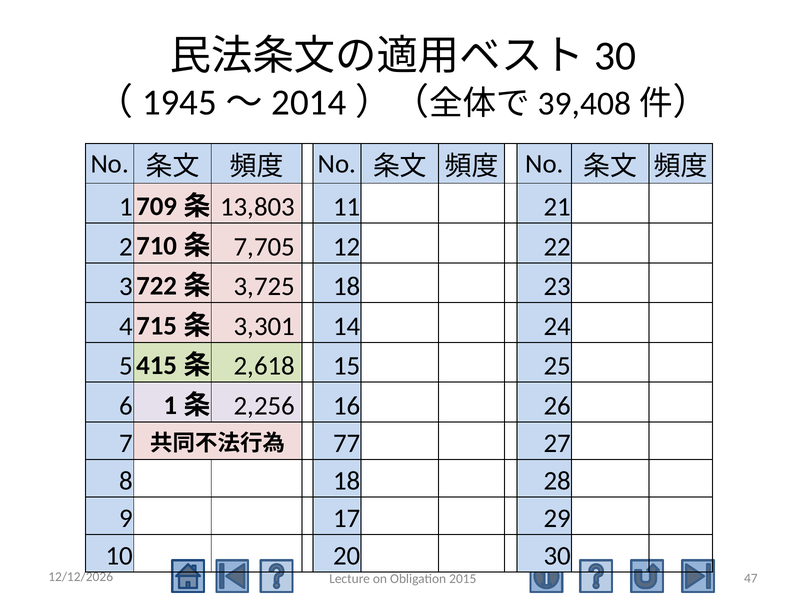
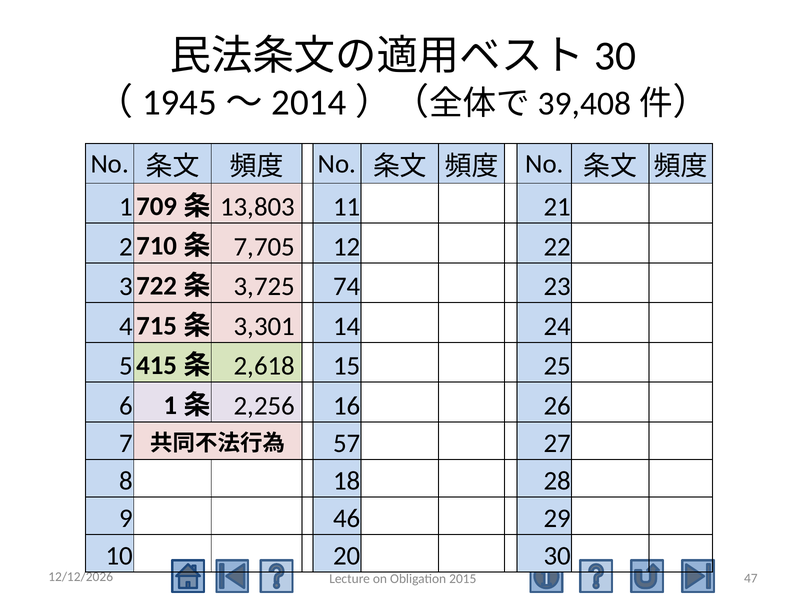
3,725 18: 18 -> 74 (347, 287)
77: 77 -> 57 (347, 444)
17: 17 -> 46 (347, 519)
